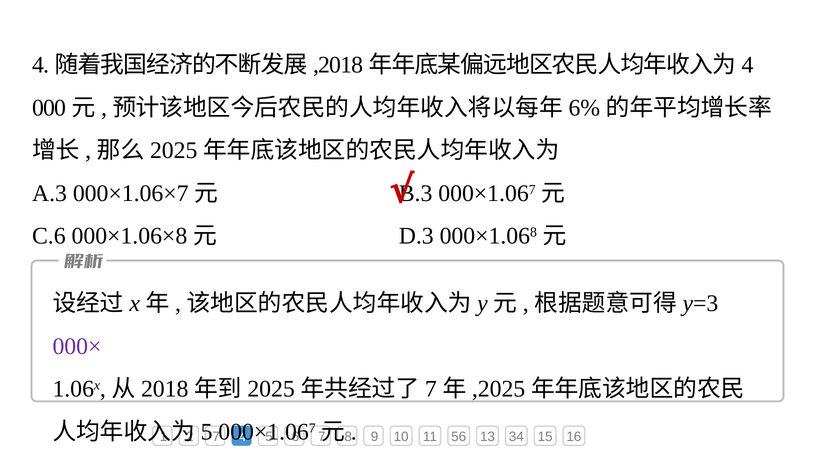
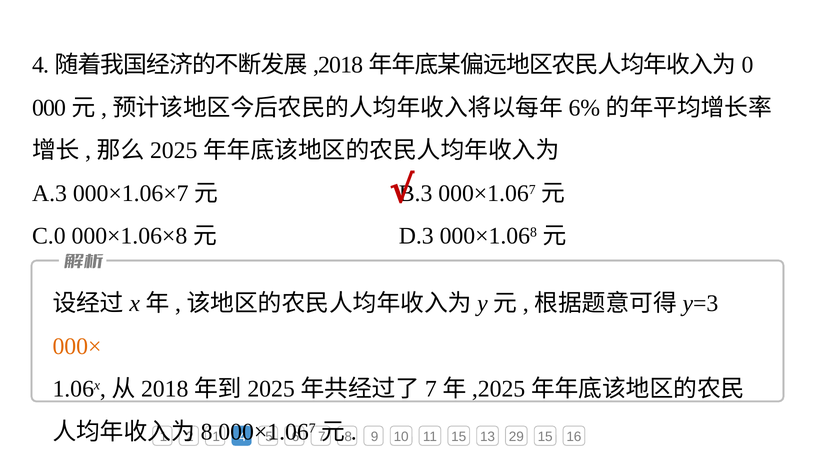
4: 4 -> 0 (748, 65)
C.6: C.6 -> C.0 (49, 236)
000× colour: purple -> orange (77, 347)
5: 5 -> 8 (207, 432)
7: 7 -> 1 (216, 437)
11 56: 56 -> 15 (459, 437)
34: 34 -> 29 (516, 437)
